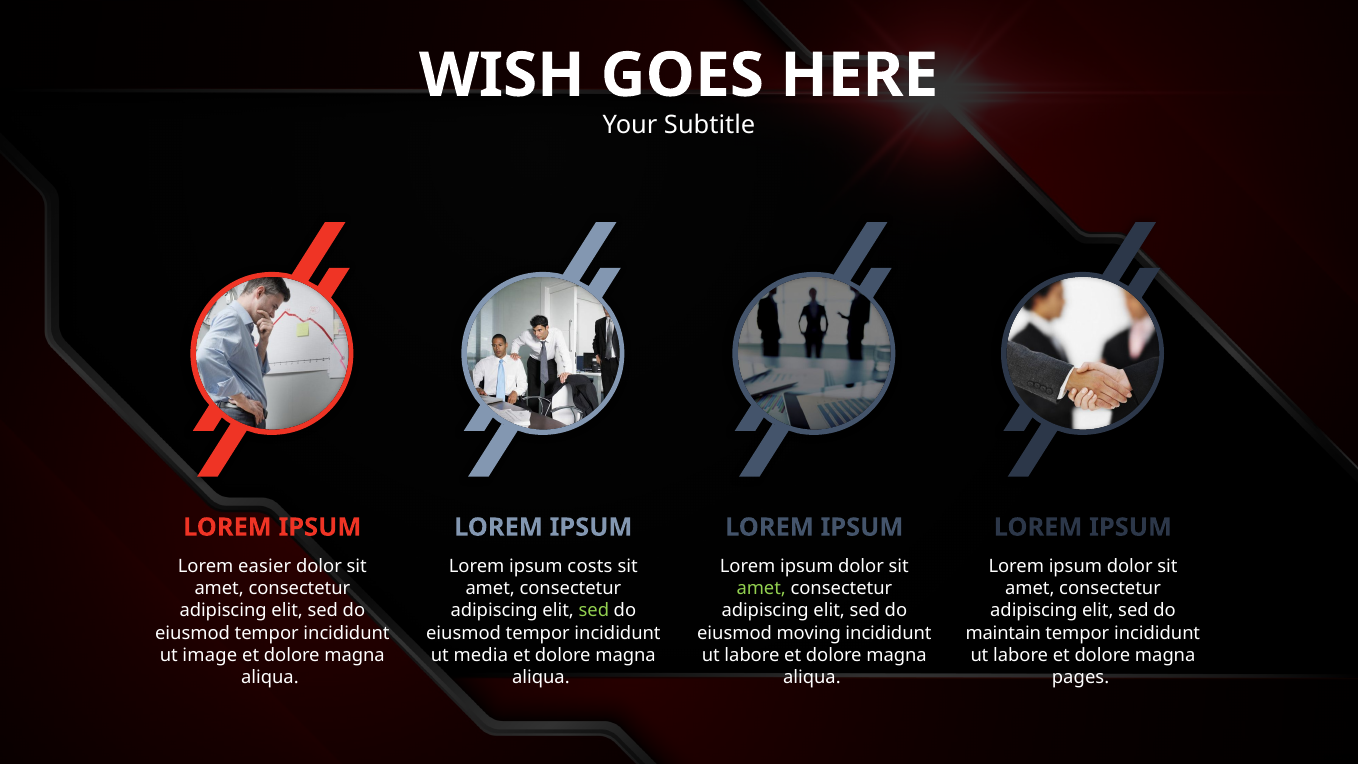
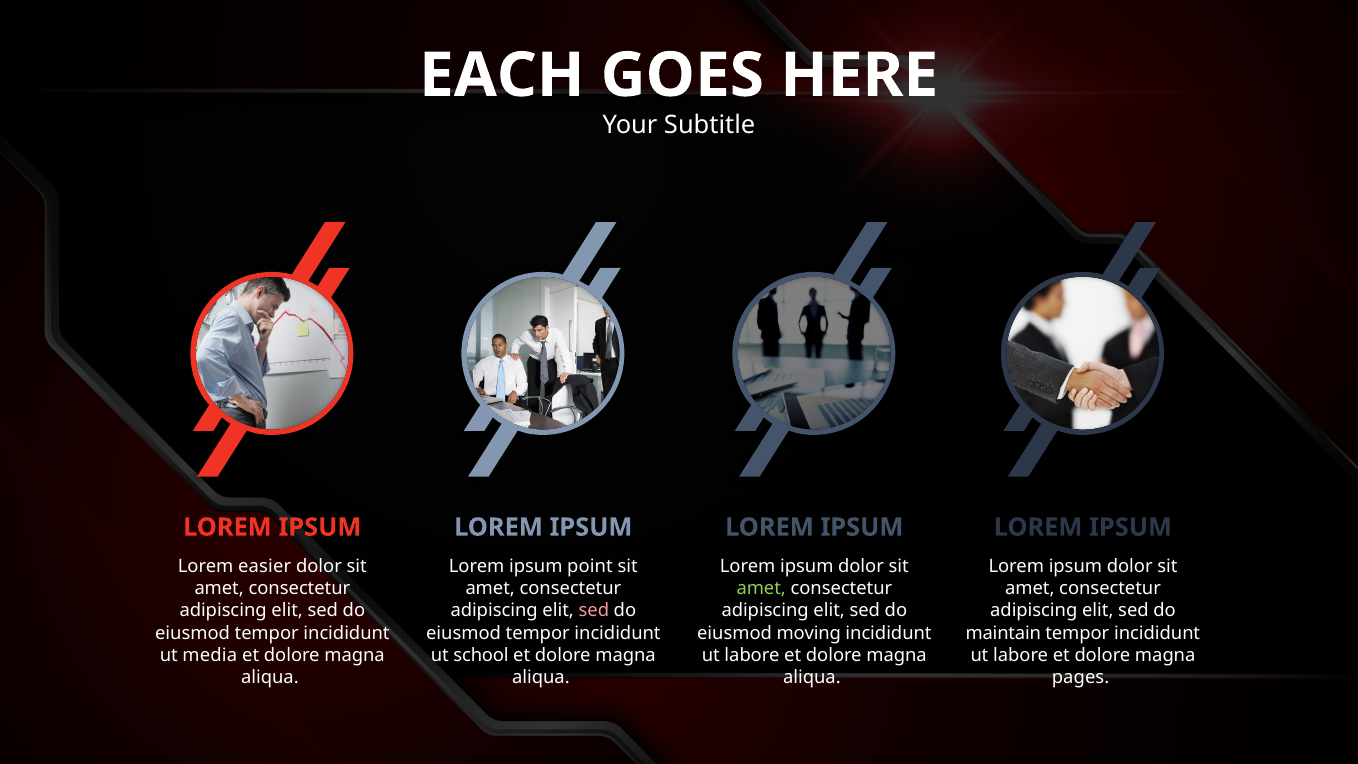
WISH: WISH -> EACH (502, 75)
costs: costs -> point (590, 567)
sed colour: light green -> pink (594, 611)
image: image -> media (210, 655)
media: media -> school (481, 655)
